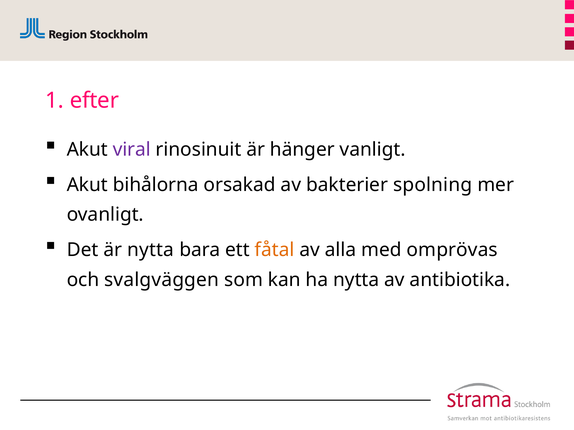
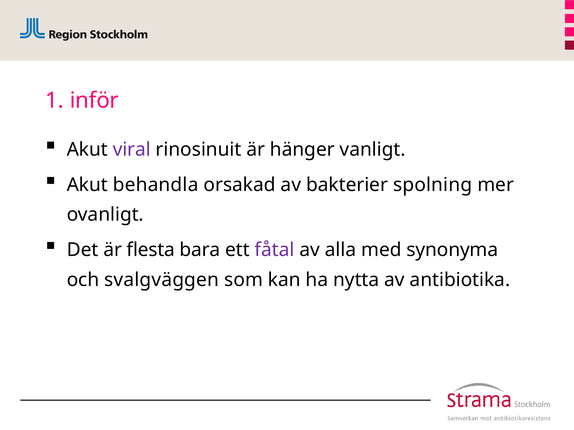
efter: efter -> inför (94, 100)
bihålorna: bihålorna -> behandla (156, 185)
är nytta: nytta -> flesta (151, 250)
fåtal colour: orange -> purple (275, 250)
omprövas: omprövas -> synonyma (452, 250)
